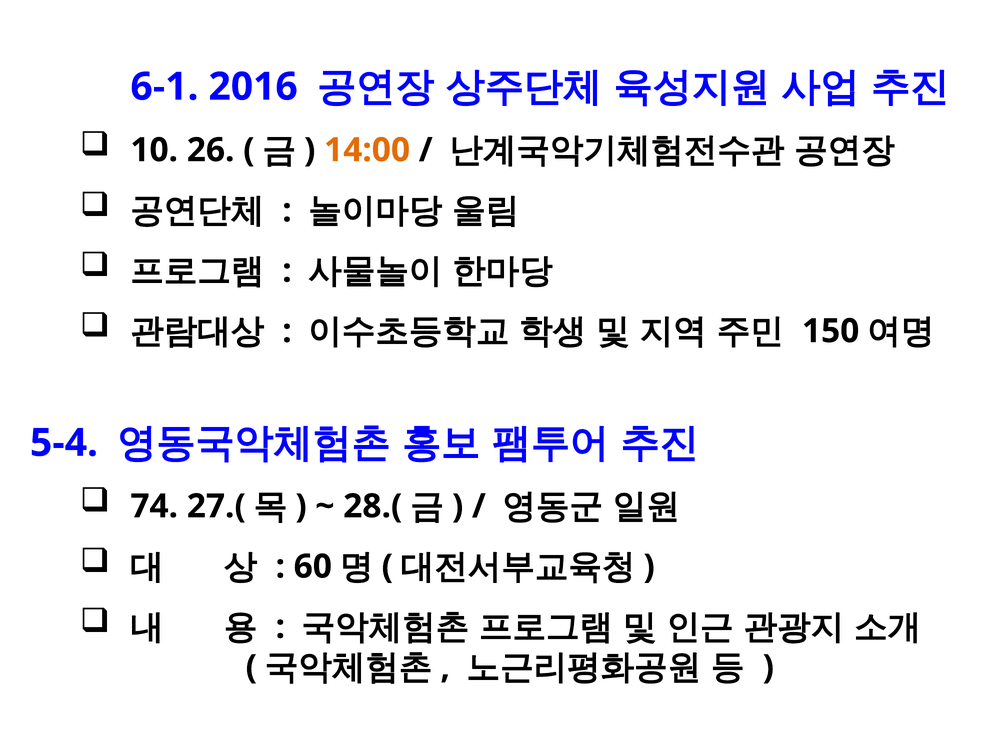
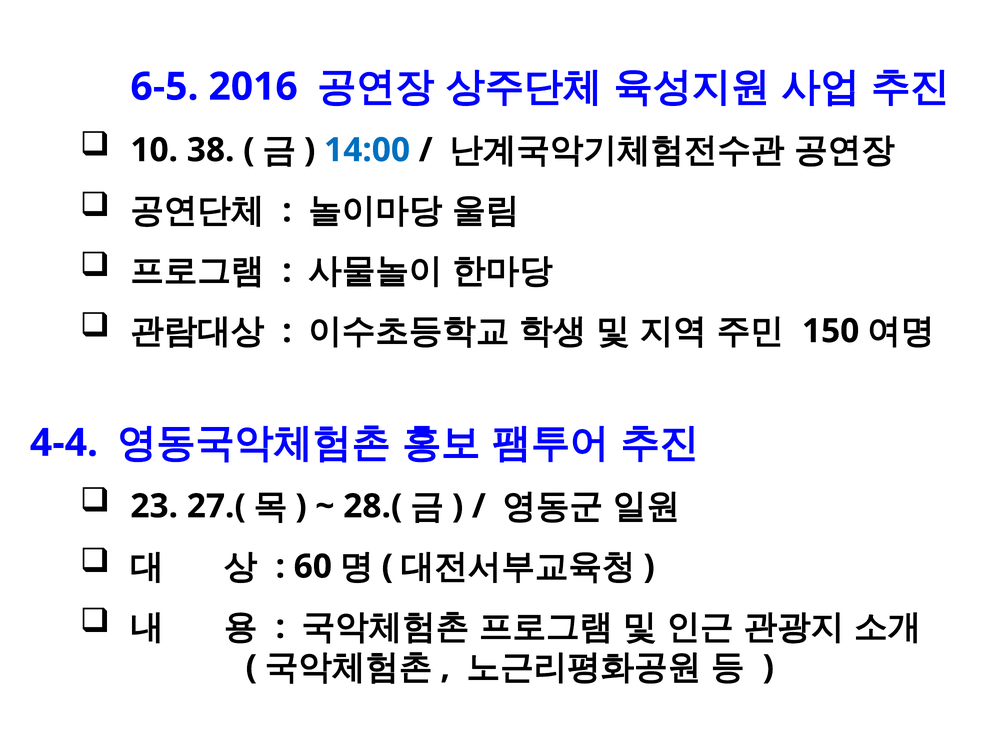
6-1: 6-1 -> 6-5 (164, 87)
26: 26 -> 38 (211, 150)
14:00 colour: orange -> blue (367, 150)
5-4: 5-4 -> 4-4 (64, 443)
74: 74 -> 23 (154, 506)
